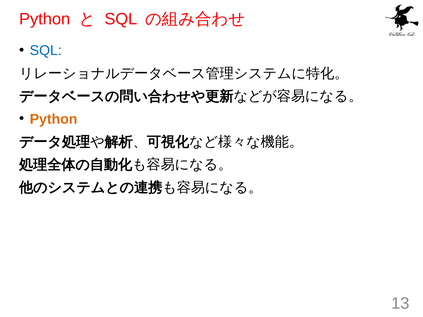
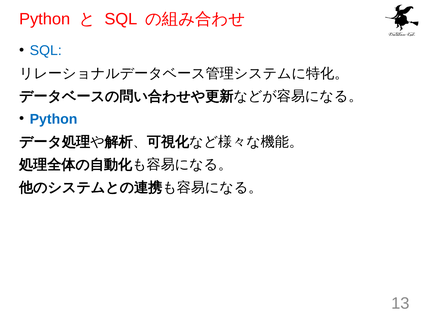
Python colour: orange -> blue (54, 119)
